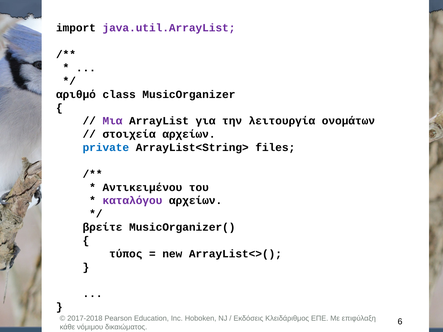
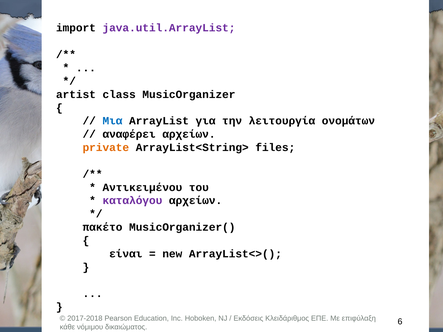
αριθμό: αριθμό -> artist (76, 94)
Μια colour: purple -> blue (113, 121)
στοιχεία: στοιχεία -> αναφέρει (129, 134)
private colour: blue -> orange (106, 148)
βρείτε: βρείτε -> πακέτο (103, 227)
τύπος: τύπος -> είναι (126, 254)
